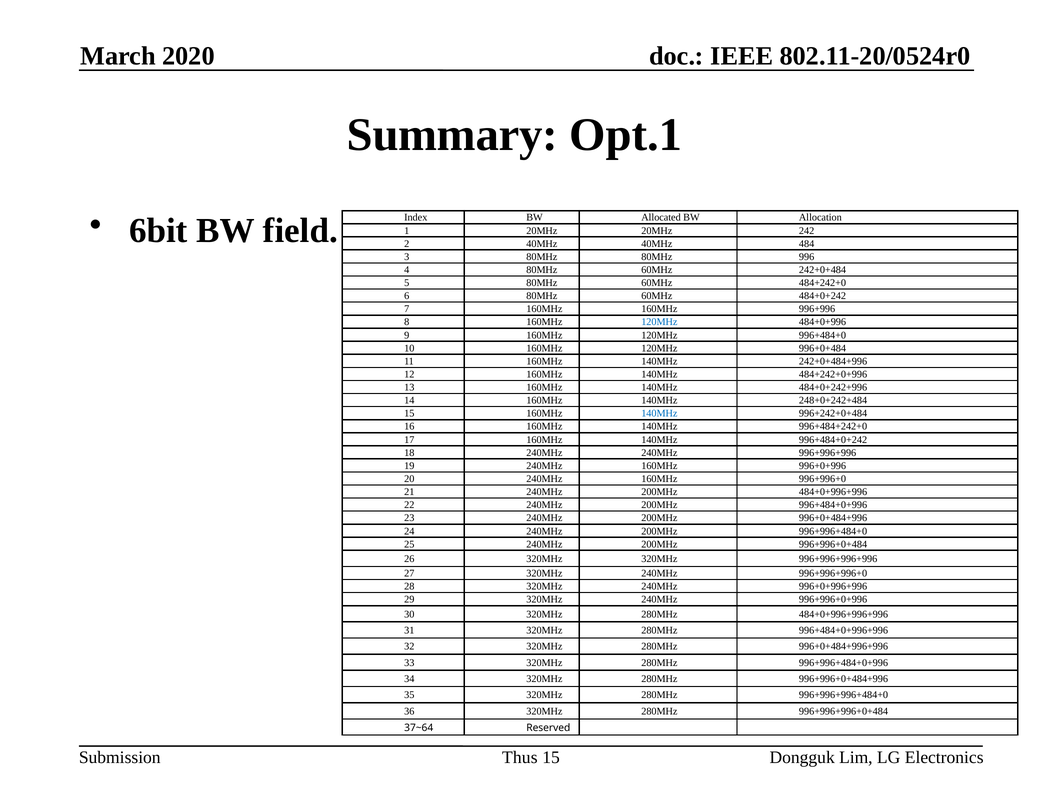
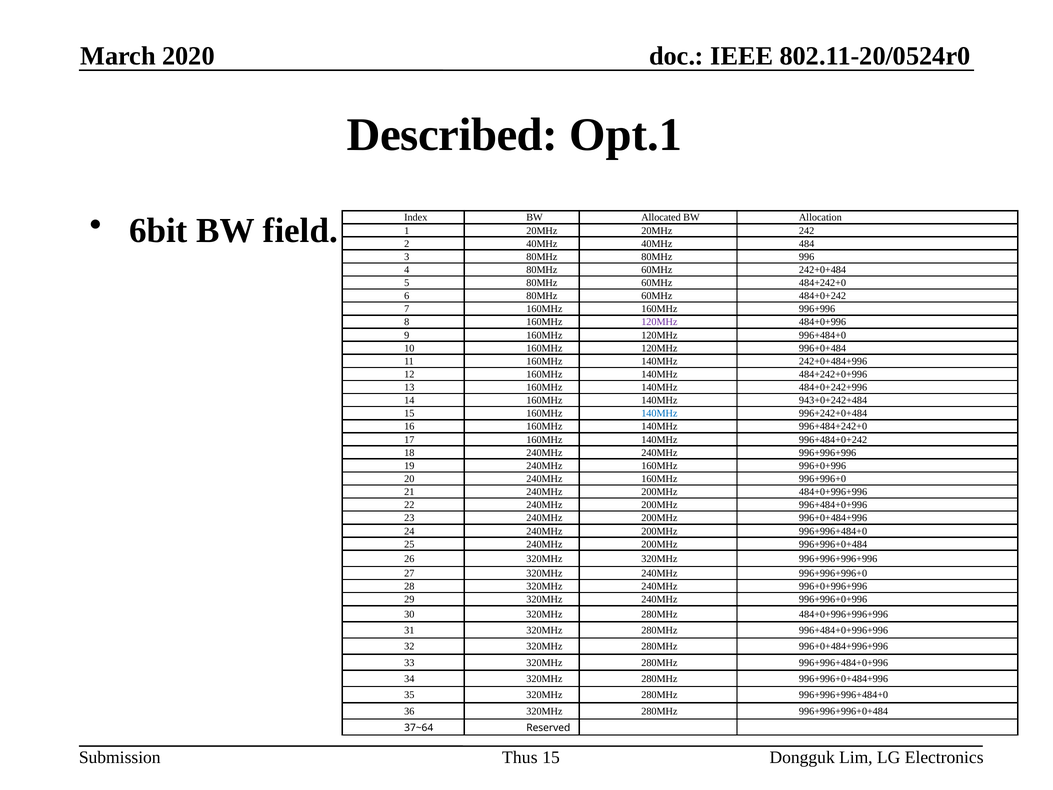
Summary: Summary -> Described (452, 135)
120MHz colour: blue -> purple (659, 322)
248+0+242+484: 248+0+242+484 -> 943+0+242+484 (833, 400)
